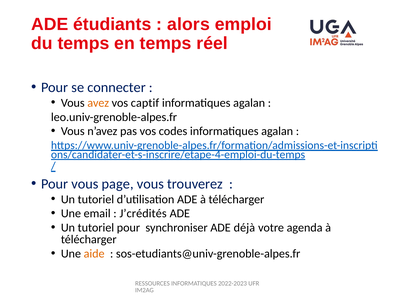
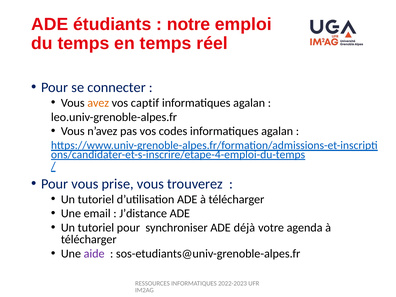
alors: alors -> notre (189, 24)
page: page -> prise (118, 184)
J’crédités: J’crédités -> J’distance (143, 213)
aide colour: orange -> purple (94, 254)
